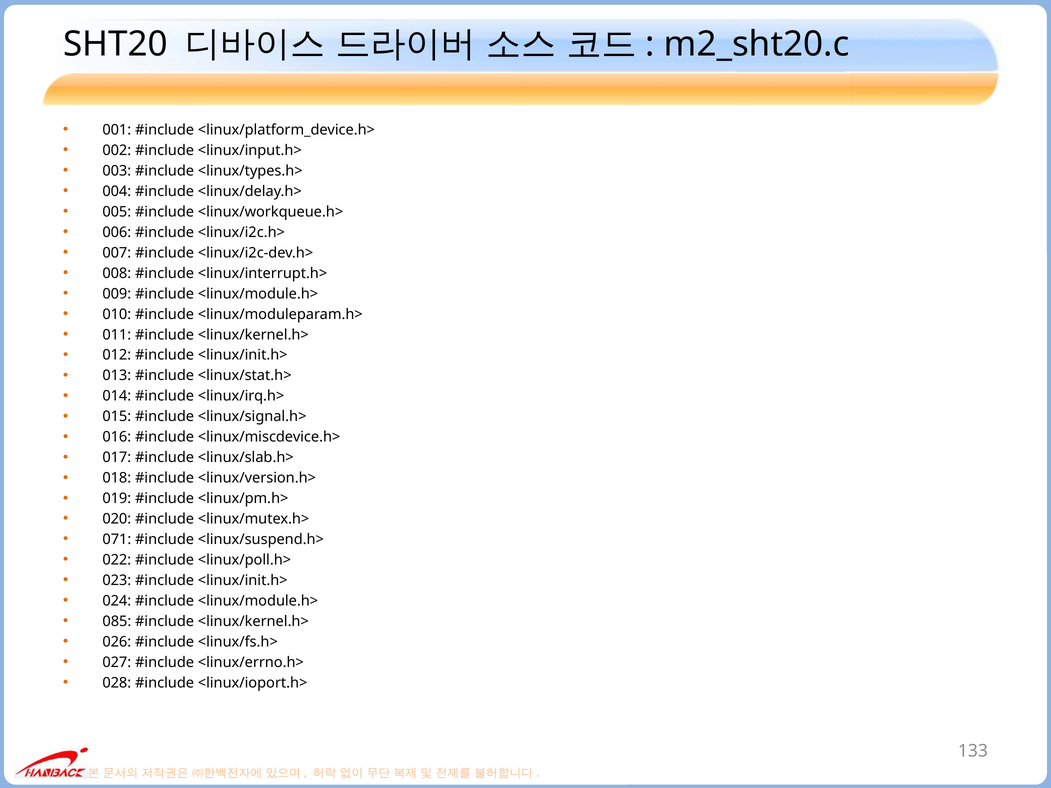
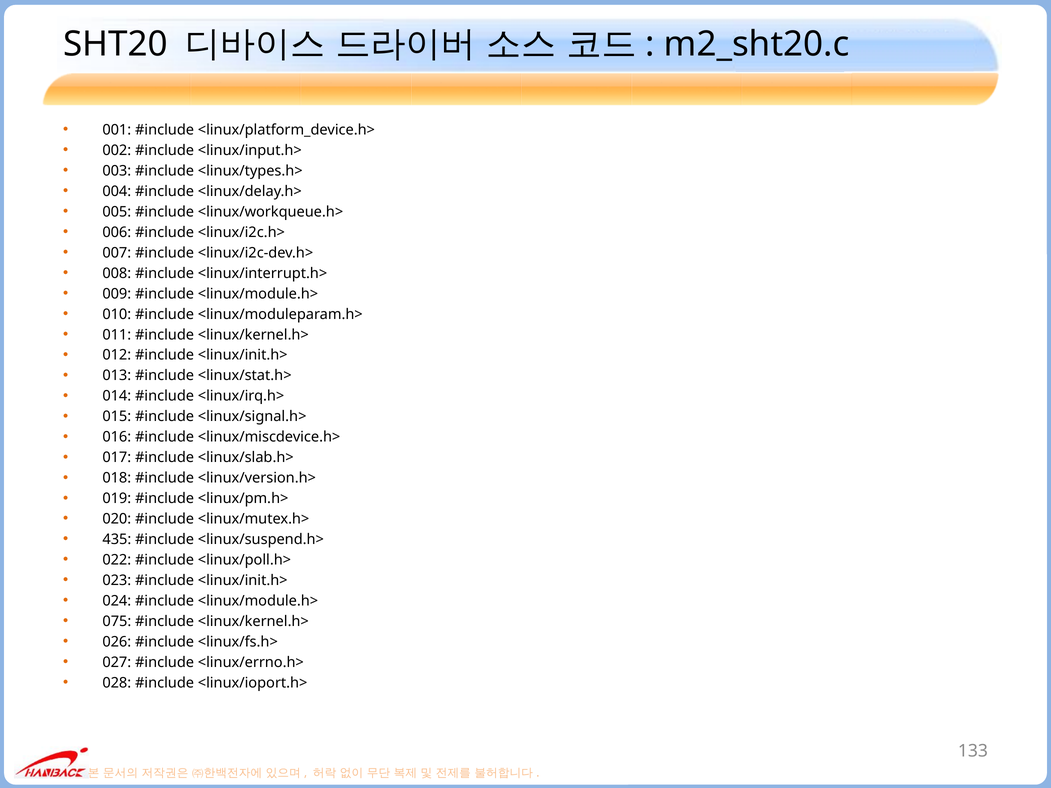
071: 071 -> 435 (117, 540)
085: 085 -> 075 (117, 622)
